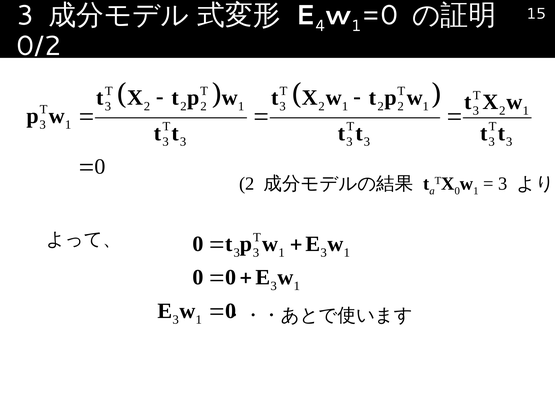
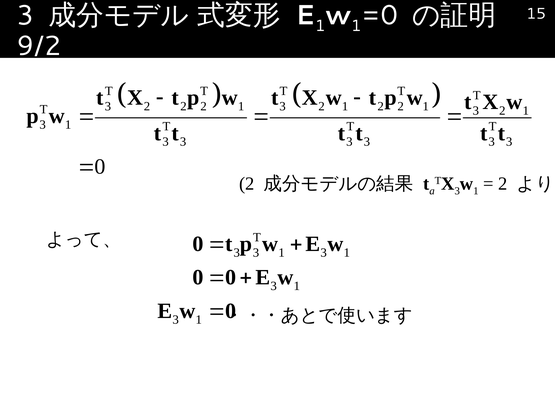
4: 4 -> 1 (320, 26)
0/2: 0/2 -> 9/2 (39, 46)
0: 0 -> 3 (457, 191)
3: 3 -> 2 (503, 183)
